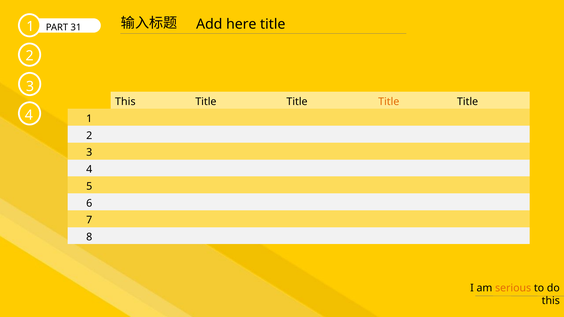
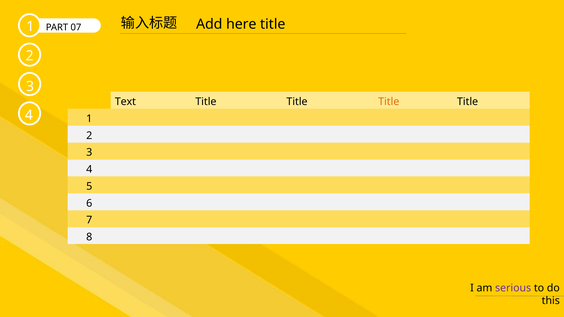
31: 31 -> 07 (76, 27)
This: This -> Text (125, 102)
serious colour: orange -> purple (513, 288)
